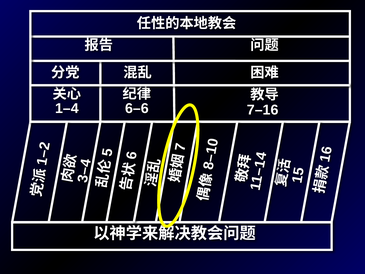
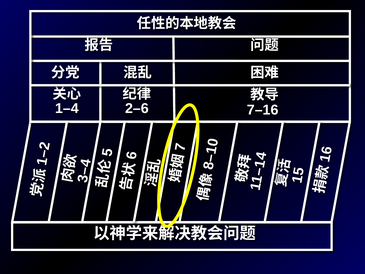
6–6: 6–6 -> 2–6 (137, 108)
